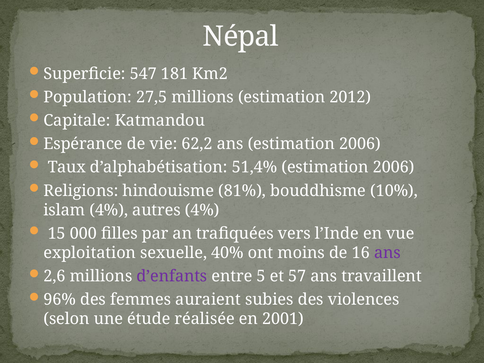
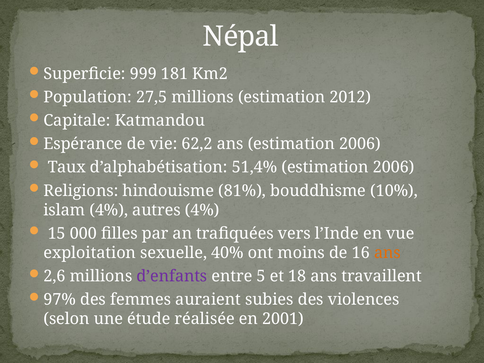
547: 547 -> 999 (143, 74)
ans colour: purple -> orange (387, 253)
57: 57 -> 18 (297, 276)
96%: 96% -> 97% (60, 300)
